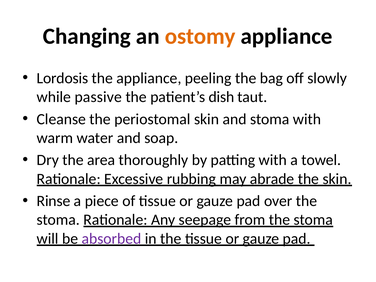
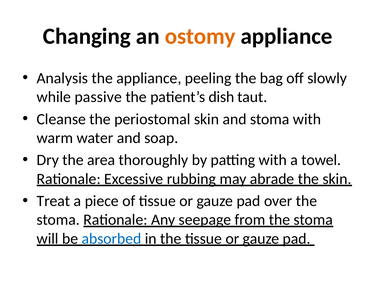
Lordosis: Lordosis -> Analysis (62, 78)
Rinse: Rinse -> Treat (53, 201)
absorbed colour: purple -> blue (112, 239)
